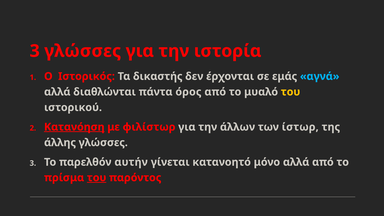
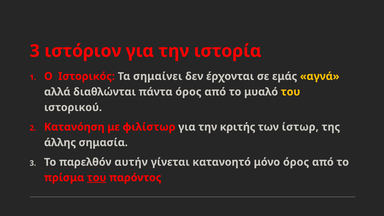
3 γλώσσες: γλώσσες -> ιστόριον (83, 51)
δικαστής: δικαστής -> σημαίνει (158, 76)
αγνά colour: light blue -> yellow (320, 76)
Κατανόηση underline: present -> none (74, 127)
άλλων: άλλων -> κριτής (238, 127)
άλλης γλώσσες: γλώσσες -> σημασία (103, 143)
μόνο αλλά: αλλά -> όρος (296, 162)
